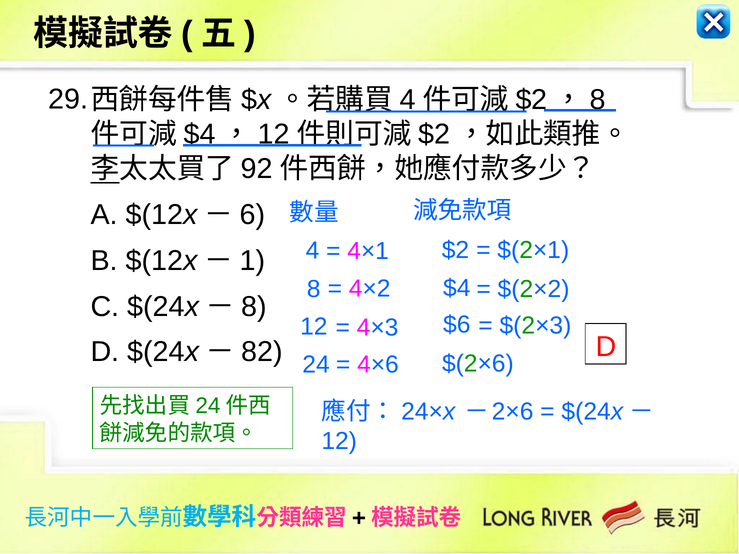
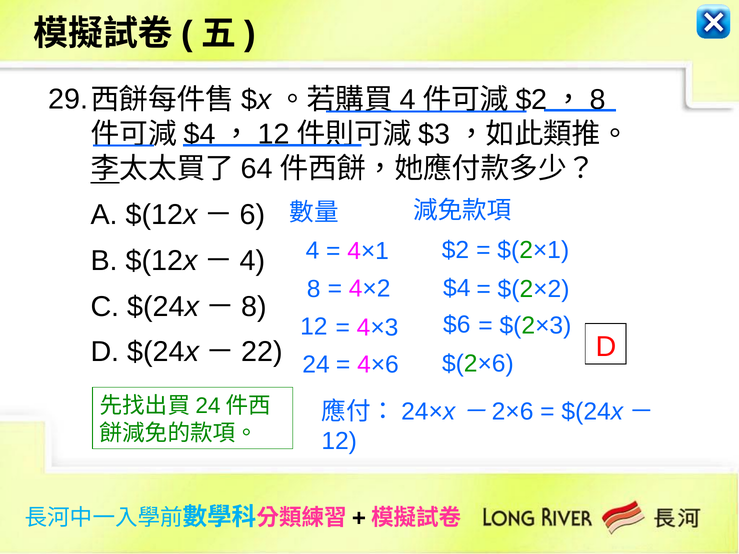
$2: $2 -> $3 (434, 135)
92: 92 -> 64 (257, 169)
1: 1 -> 4 (253, 261)
82: 82 -> 22 (262, 352)
